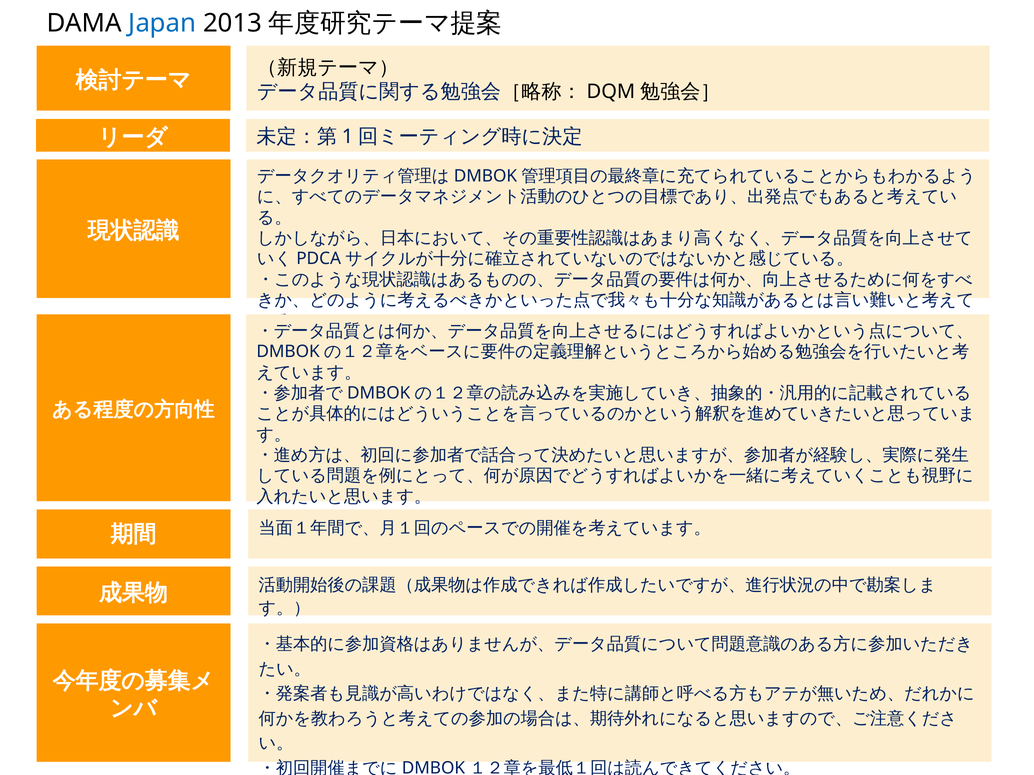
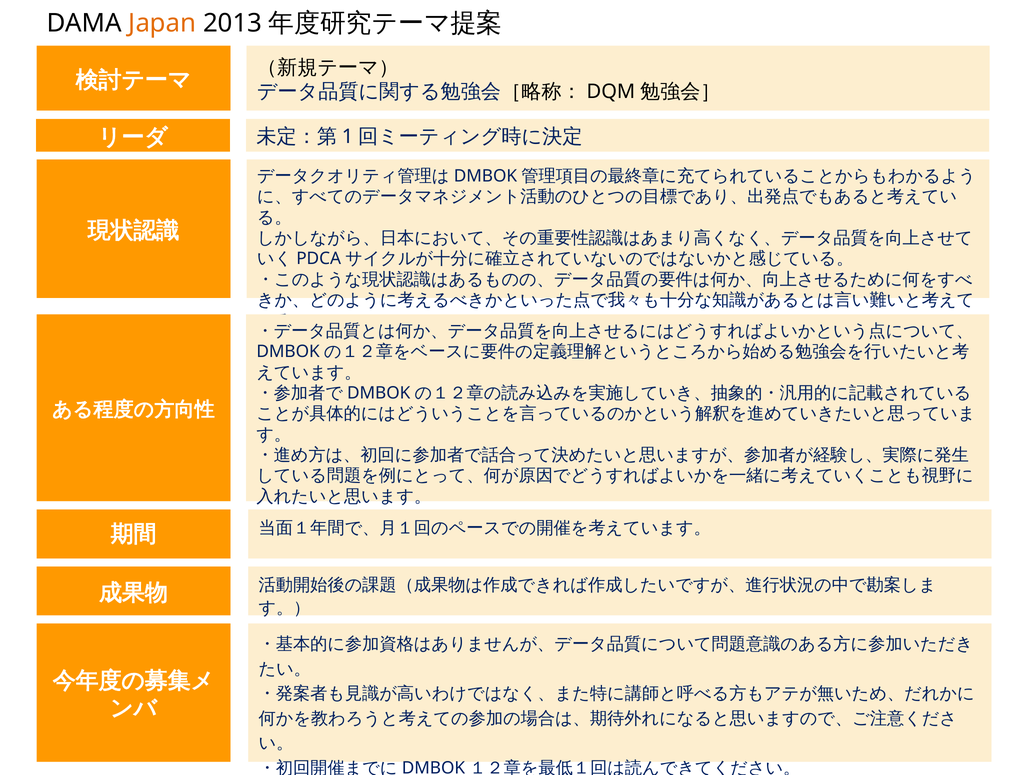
Japan colour: blue -> orange (162, 23)
